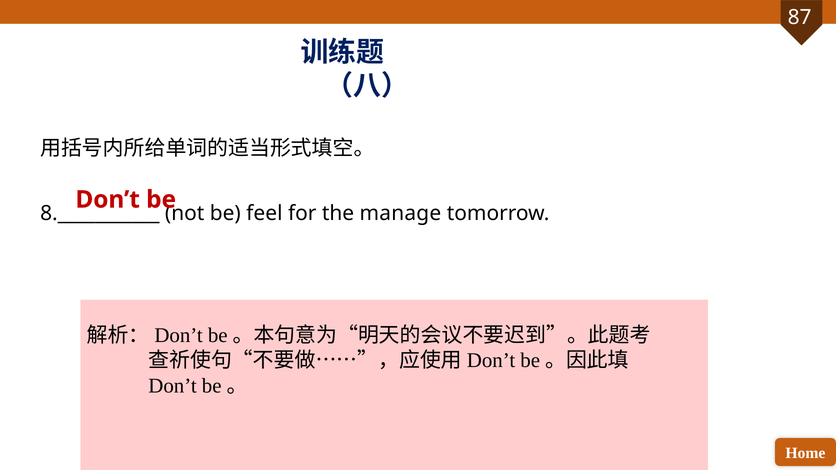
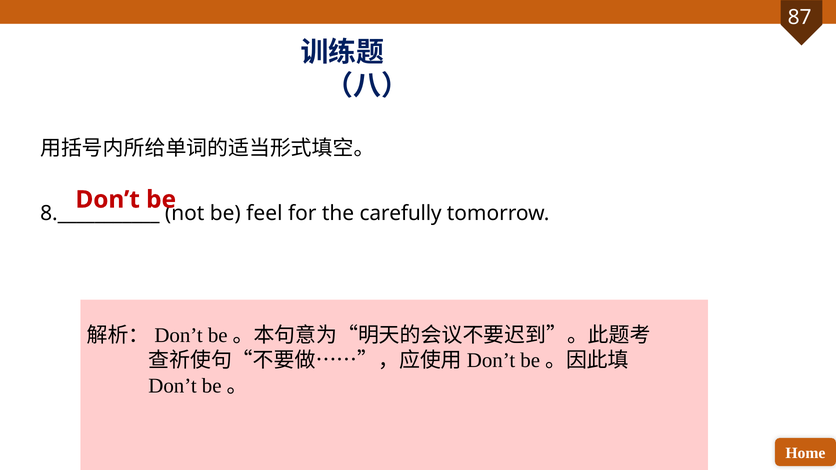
manage: manage -> carefully (401, 214)
